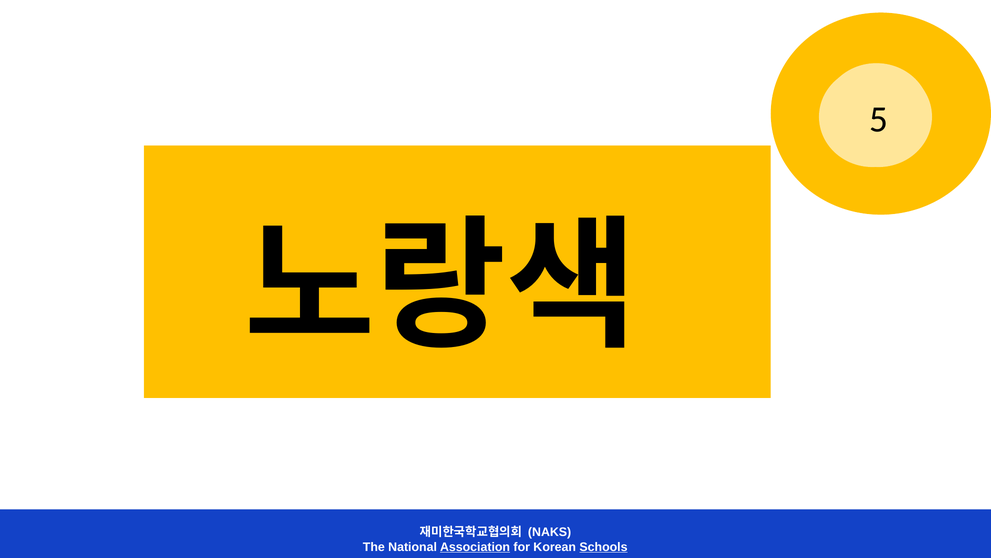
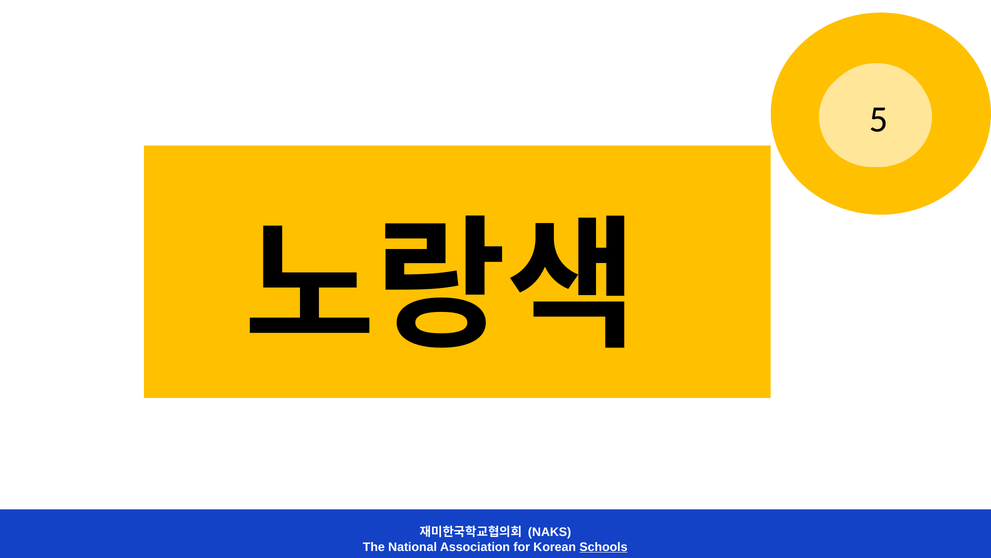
Association underline: present -> none (475, 546)
